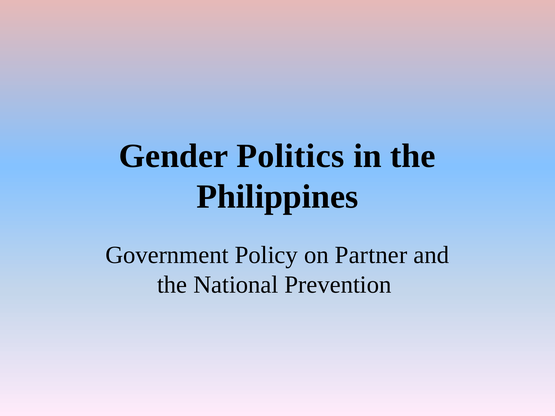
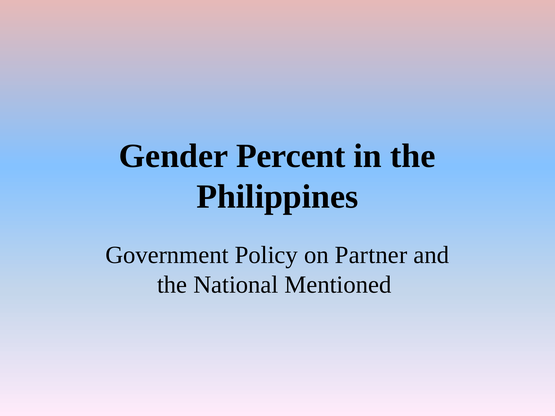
Politics: Politics -> Percent (291, 156)
Prevention: Prevention -> Mentioned (338, 285)
